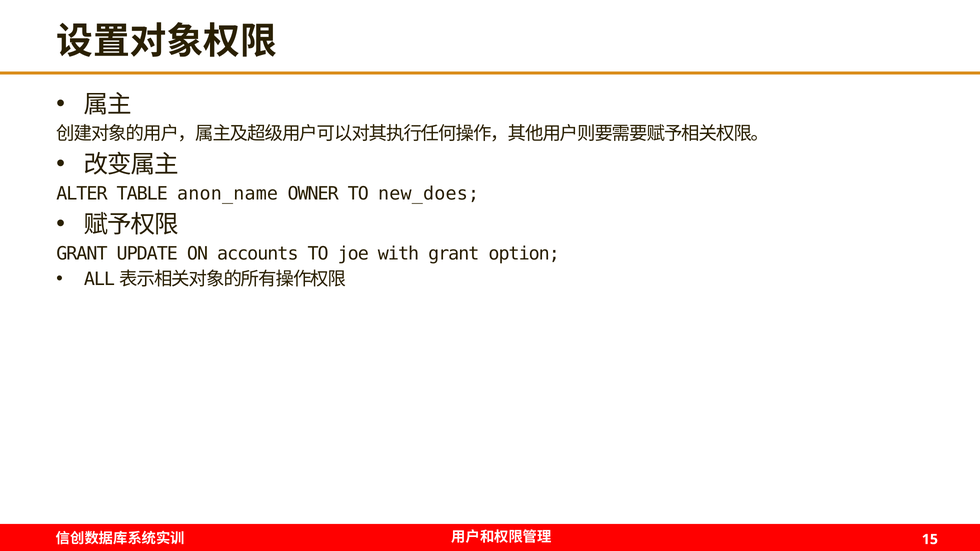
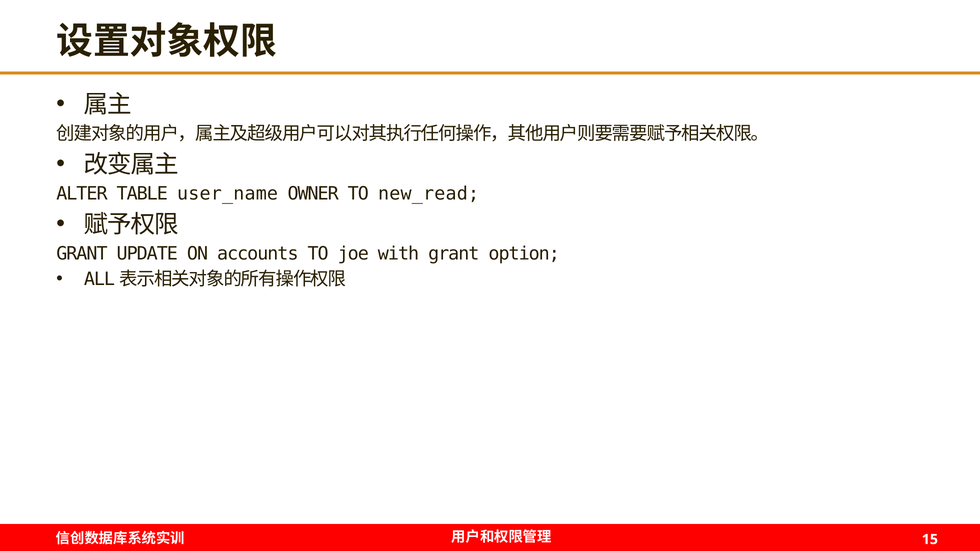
anon_name: anon_name -> user_name (228, 194)
new_does: new_does -> new_read (429, 194)
